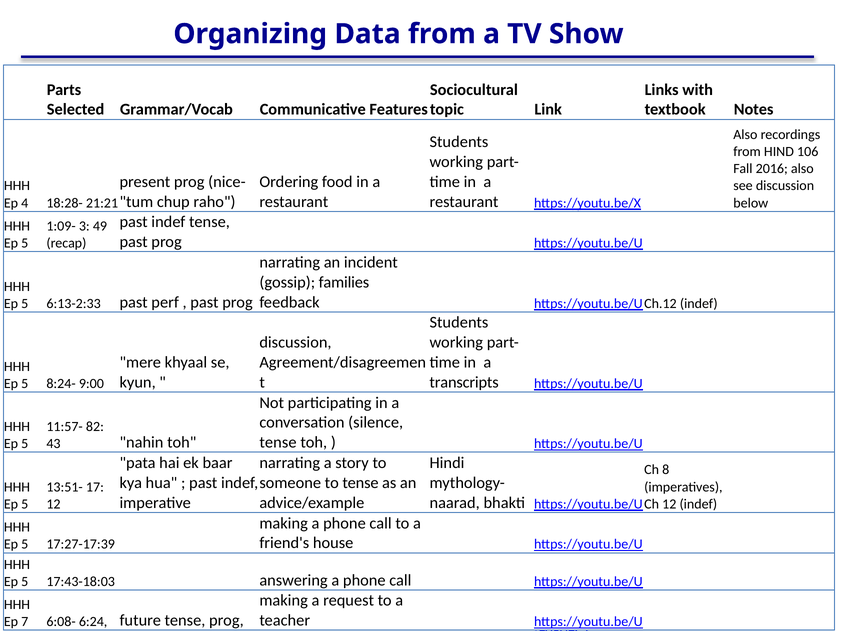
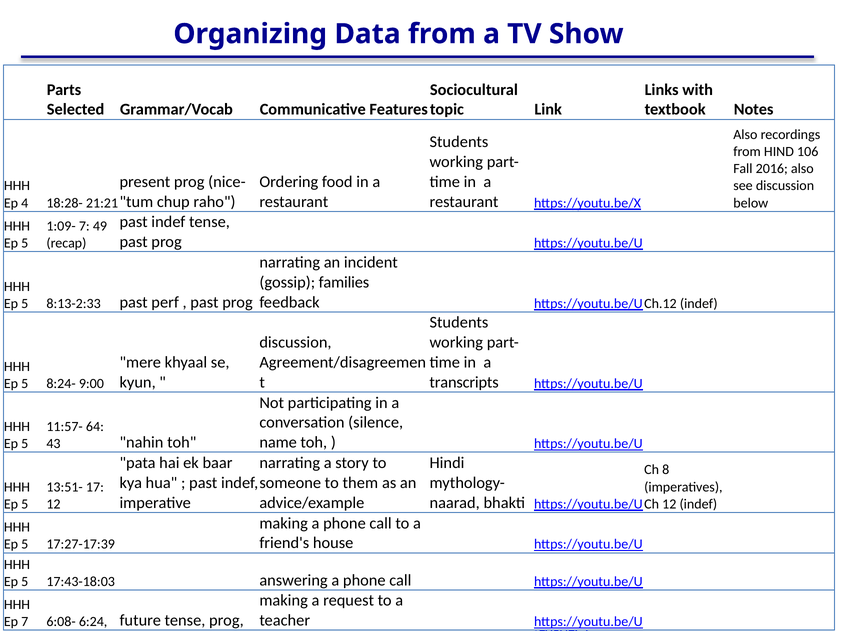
1:09- 3: 3 -> 7 (84, 226)
6:13-2:33: 6:13-2:33 -> 8:13-2:33 (74, 304)
82: 82 -> 64 (95, 427)
tense: tense -> name (278, 443)
to tense: tense -> them (360, 483)
